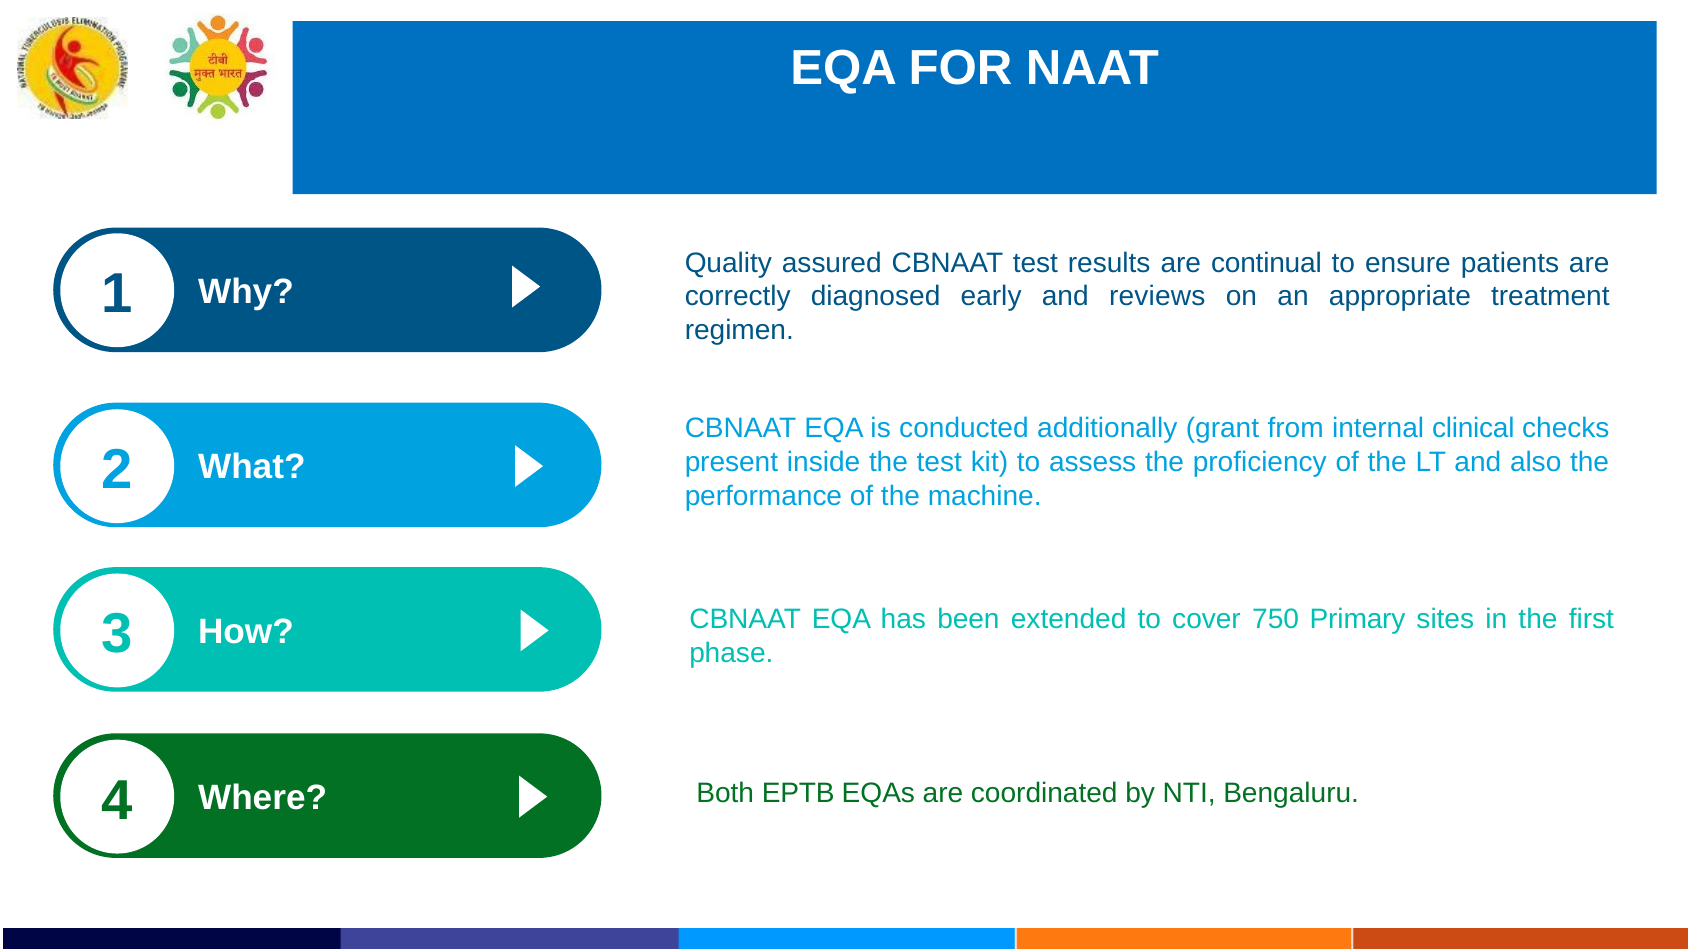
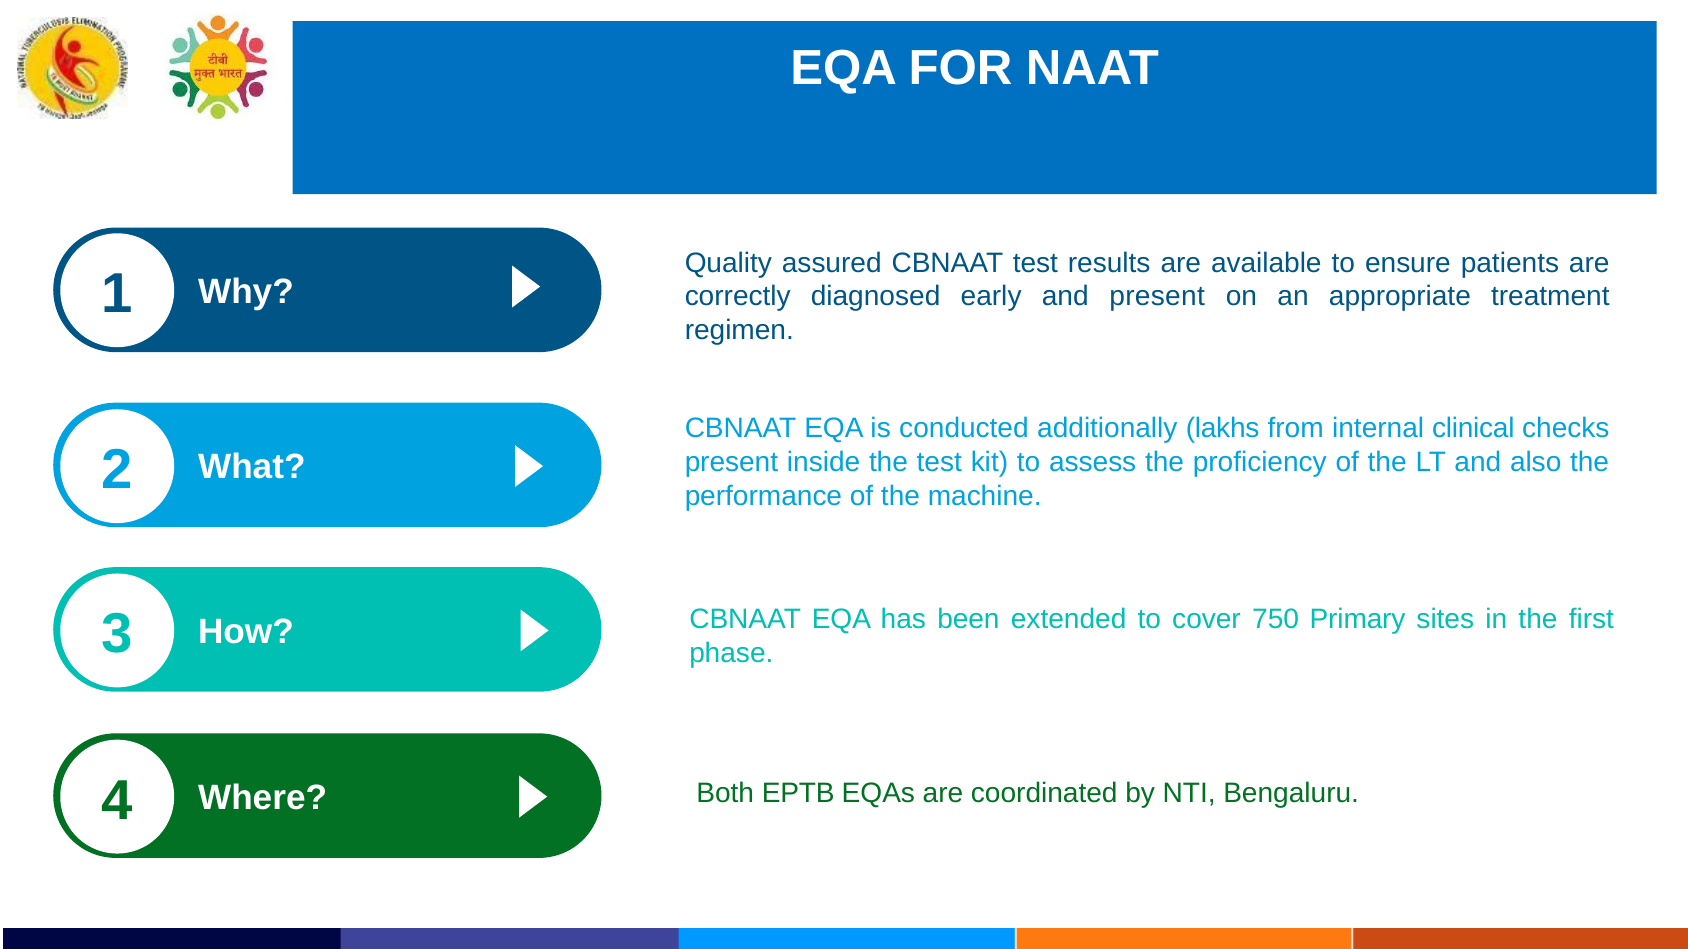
continual: continual -> available (1266, 263)
and reviews: reviews -> present (1157, 297)
grant: grant -> lakhs (1223, 429)
